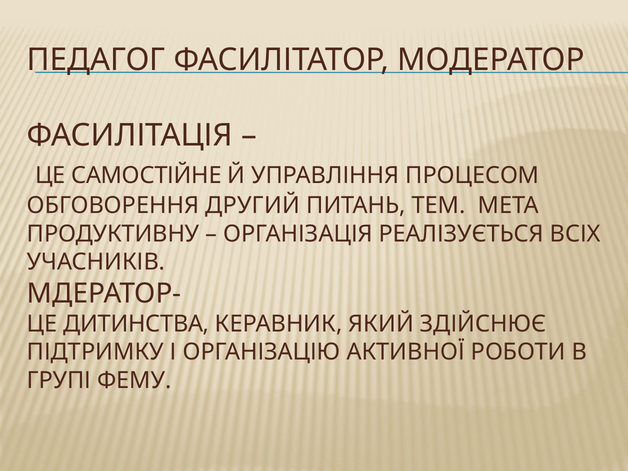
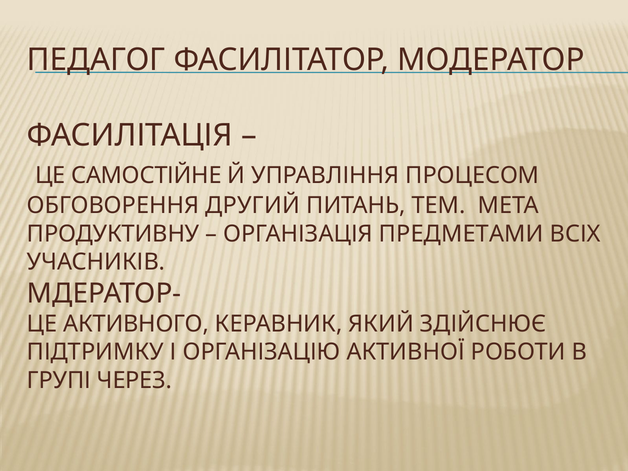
РЕАЛІЗУЄТЬСЯ: РЕАЛІЗУЄТЬСЯ -> ПРЕДМЕТАМИ (461, 234)
ДИТИНСТВА: ДИТИНСТВА -> АКТИВНОГО (136, 324)
ФЕМУ: ФЕМУ -> ЧЕРЕЗ (134, 380)
